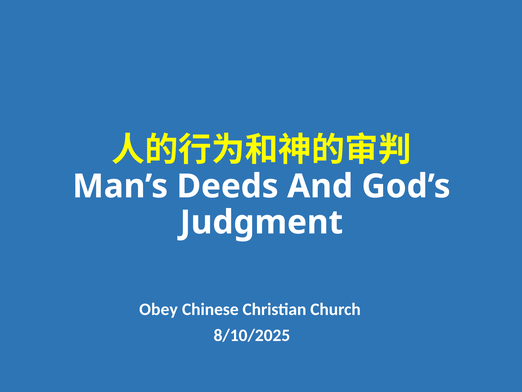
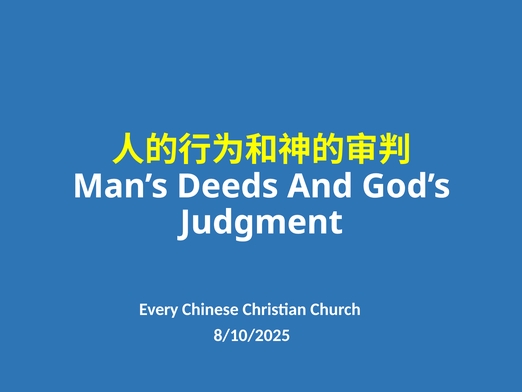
Obey: Obey -> Every (159, 309)
